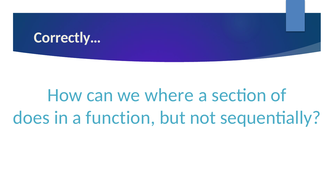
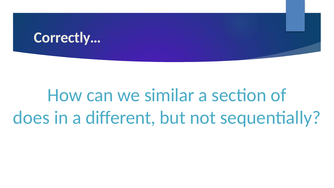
where: where -> similar (169, 95)
function: function -> different (121, 118)
